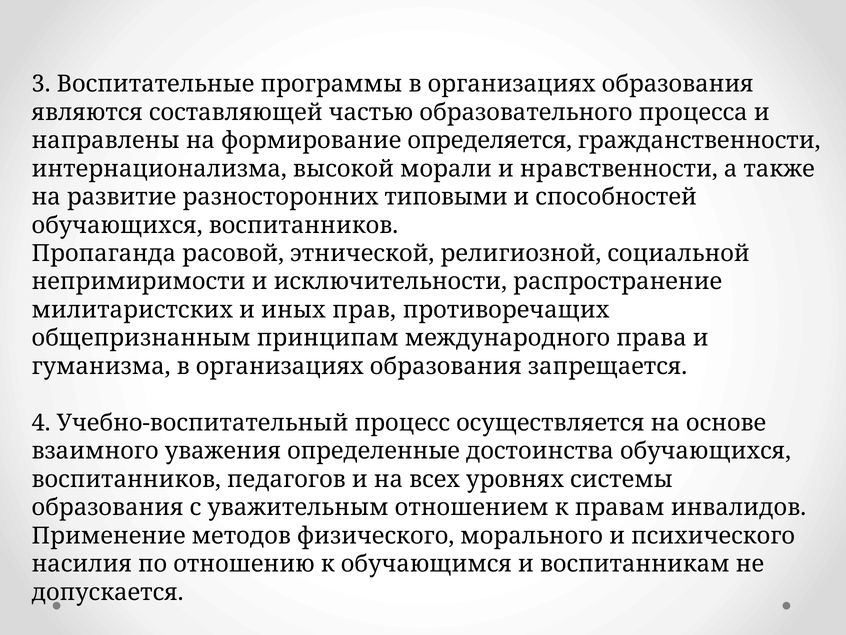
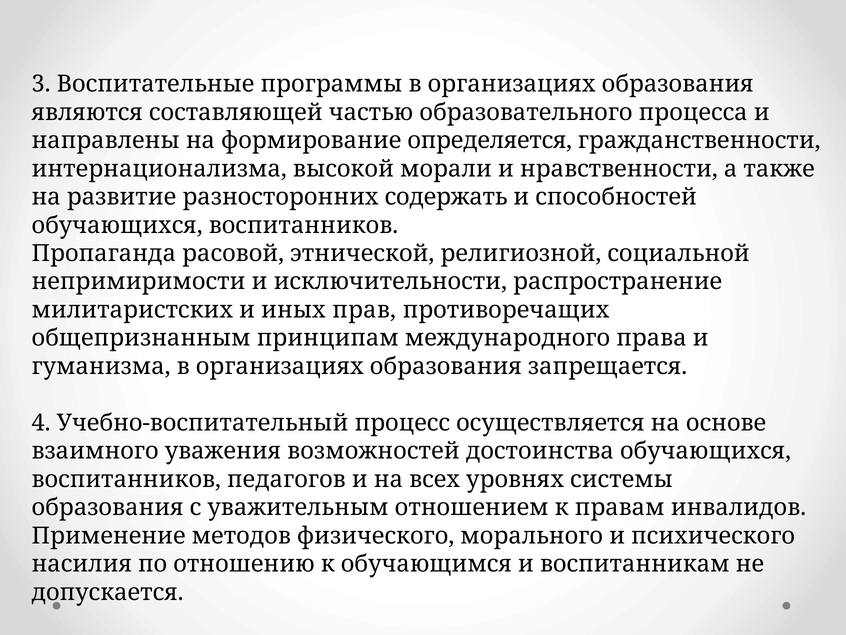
типовыми: типовыми -> содержать (446, 197)
определенные: определенные -> возможностей (373, 451)
